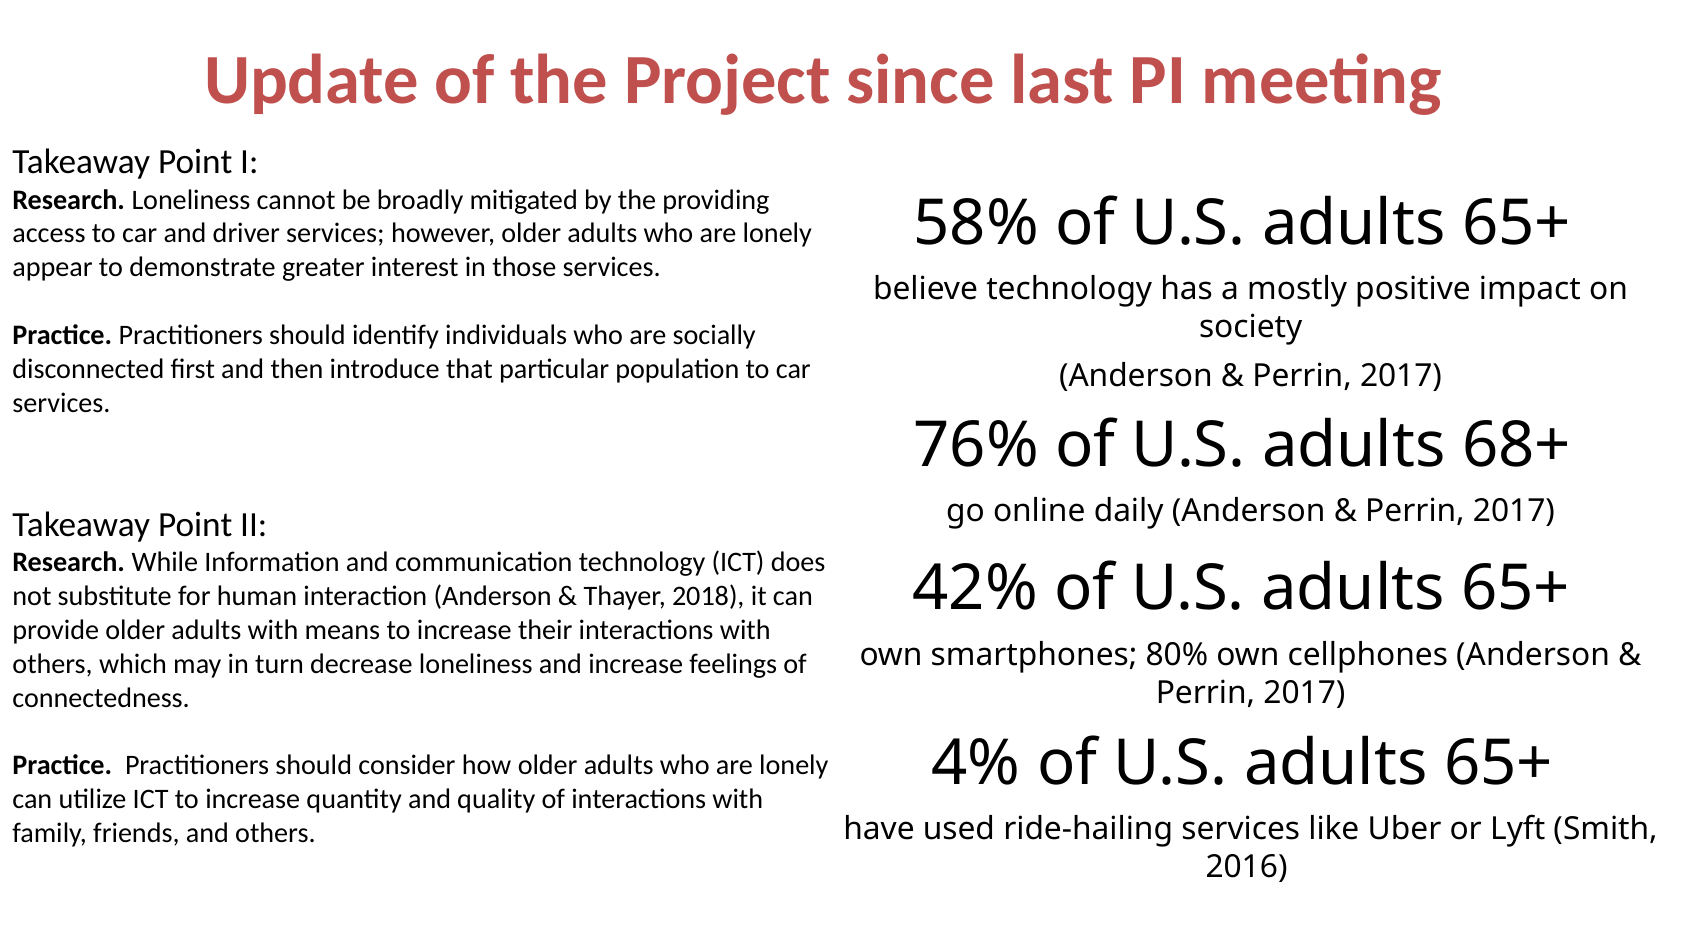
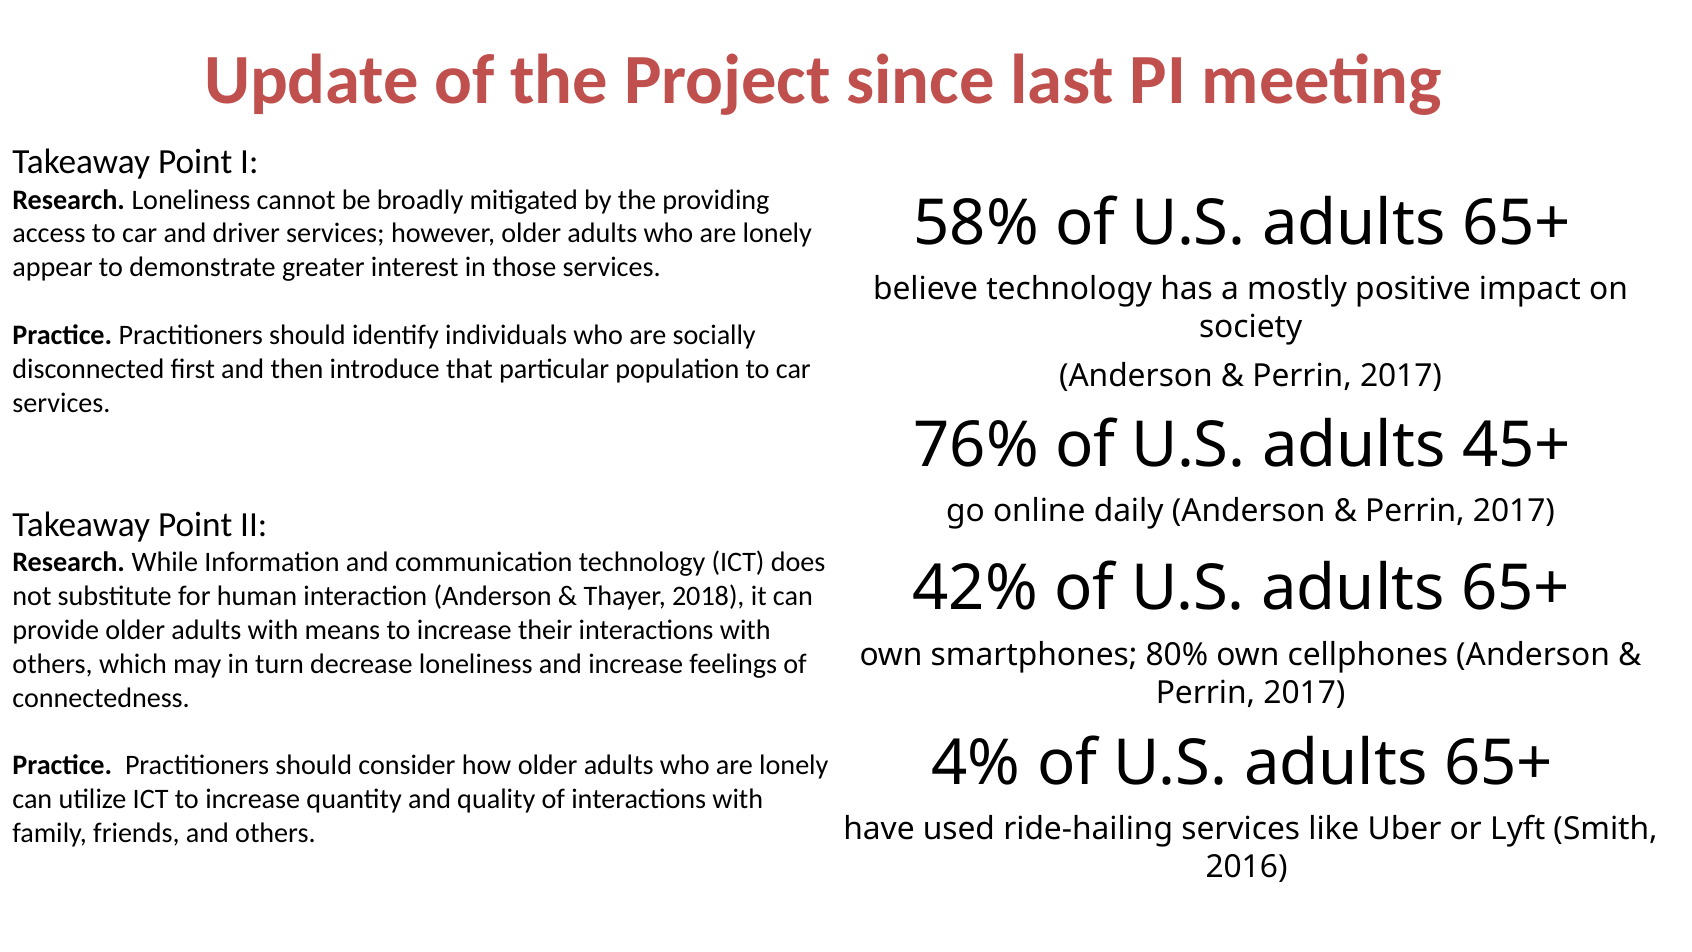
68+: 68+ -> 45+ (1516, 446)
